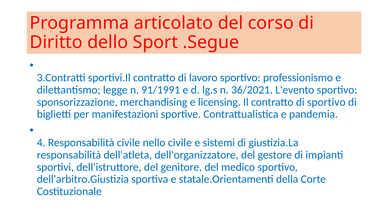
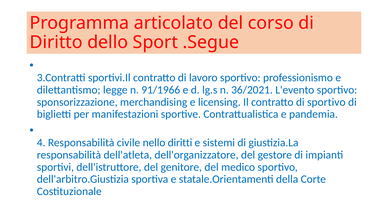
91/1991: 91/1991 -> 91/1966 (161, 90)
nello civile: civile -> diritti (180, 143)
